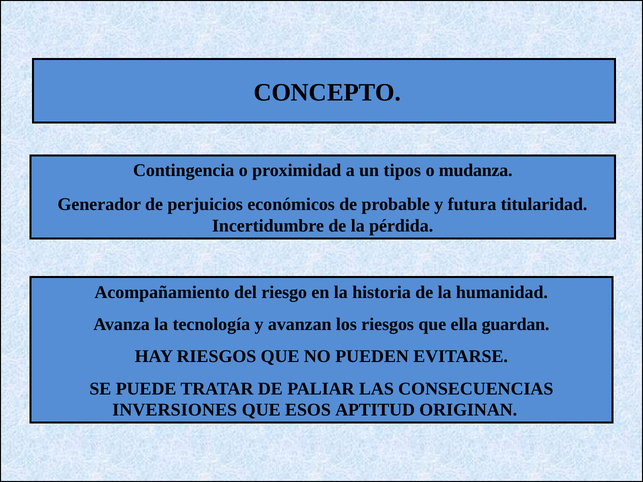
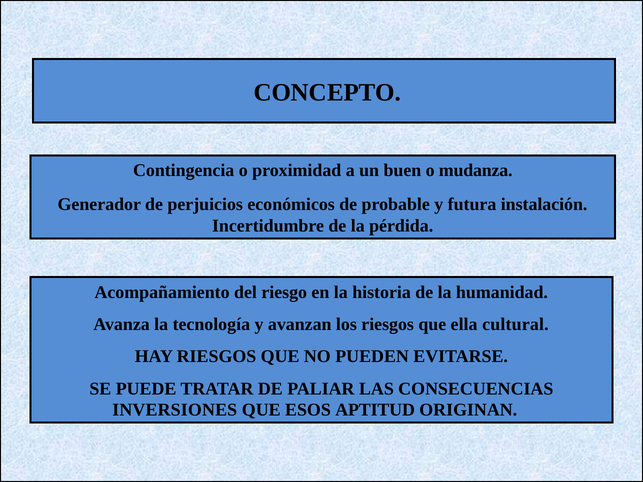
tipos: tipos -> buen (402, 171)
titularidad: titularidad -> instalación (544, 204)
guardan: guardan -> cultural (515, 325)
